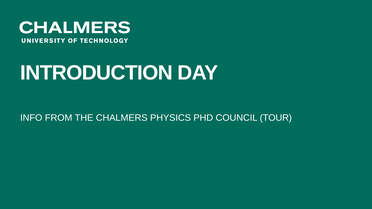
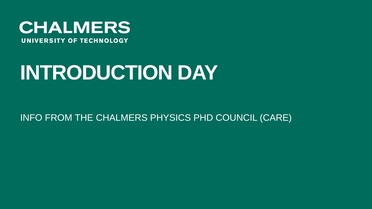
TOUR: TOUR -> CARE (276, 118)
